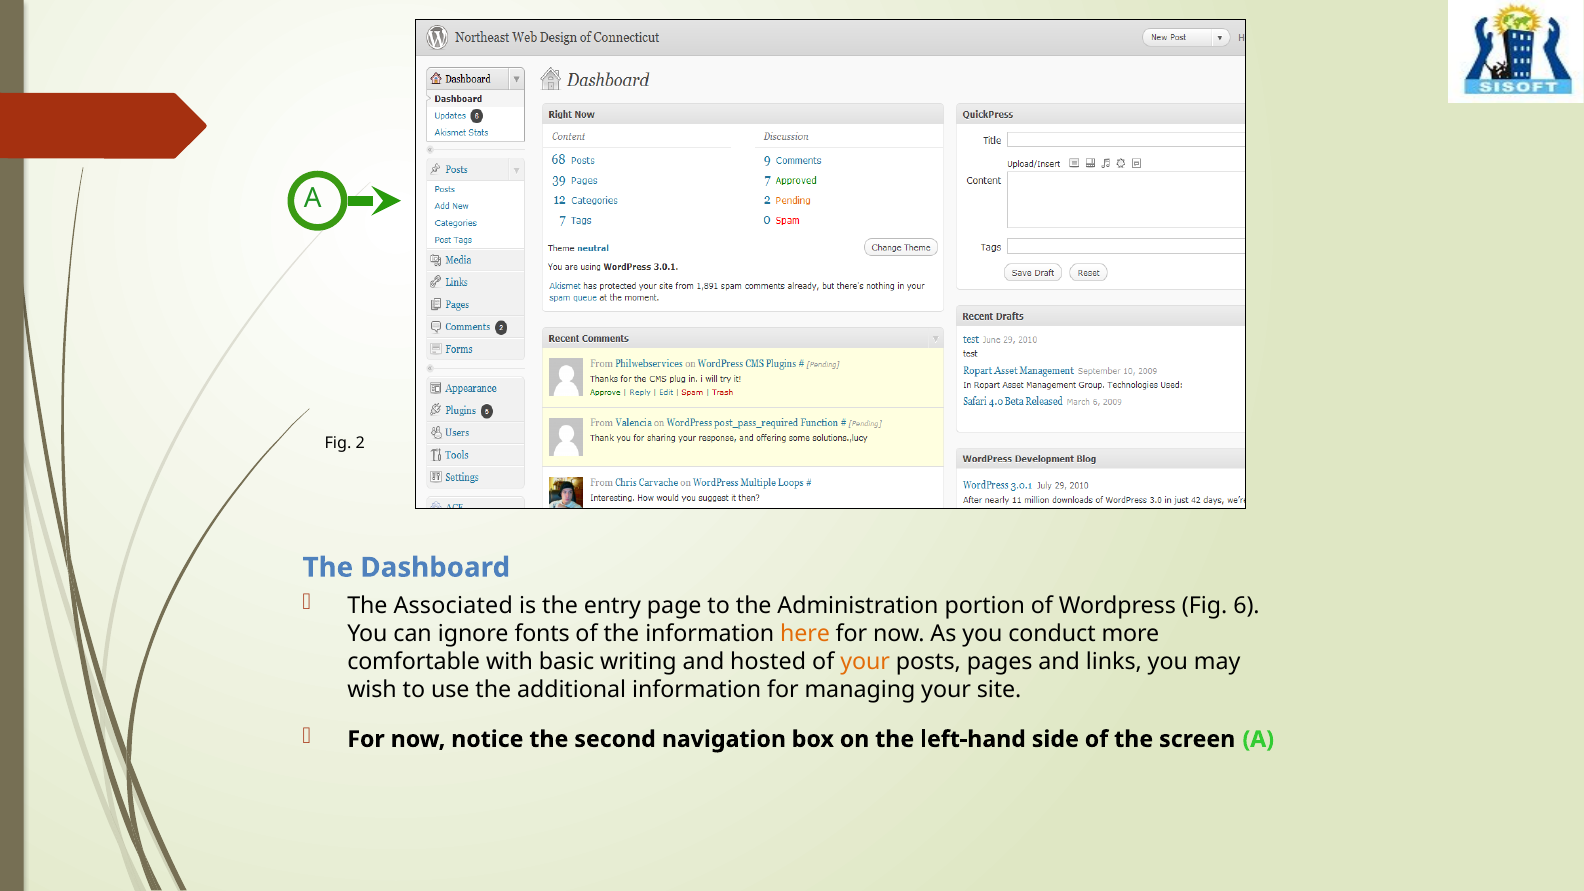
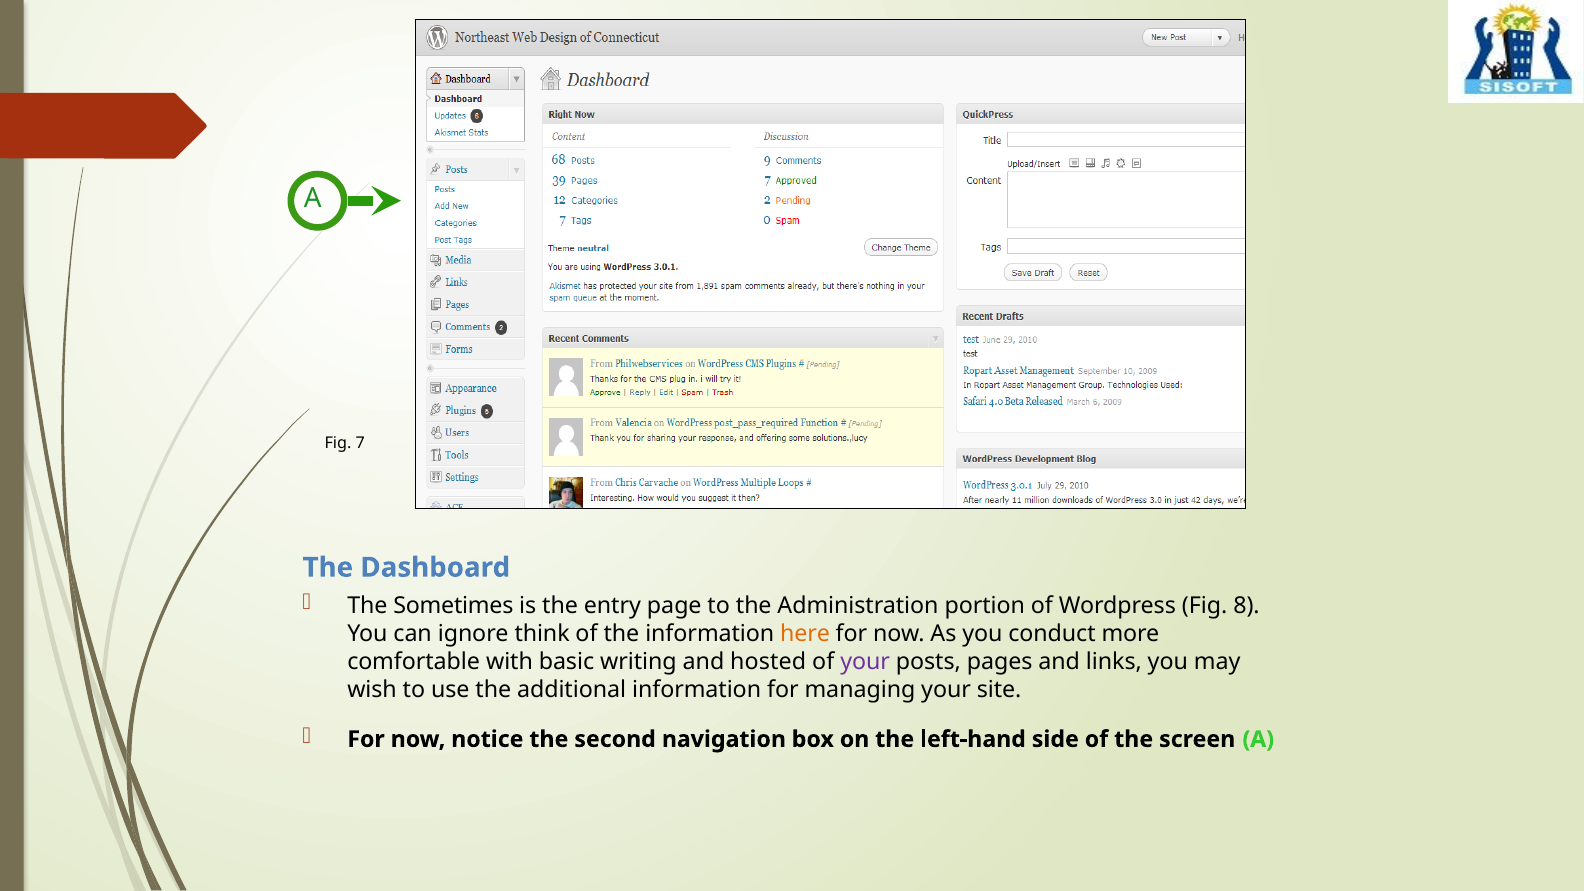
2: 2 -> 7 (360, 443)
Associated: Associated -> Sometimes (453, 606)
6: 6 -> 8 (1246, 606)
fonts: fonts -> think (542, 634)
your colour: orange -> purple (865, 662)
